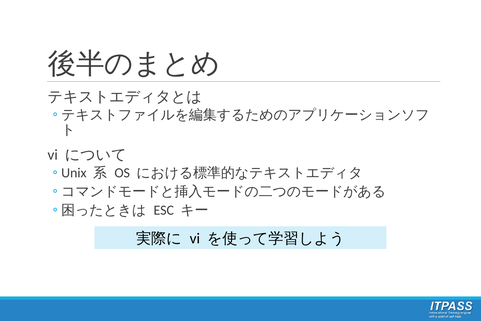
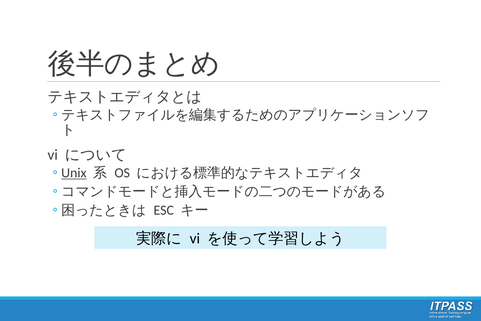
Unix underline: none -> present (74, 173)
